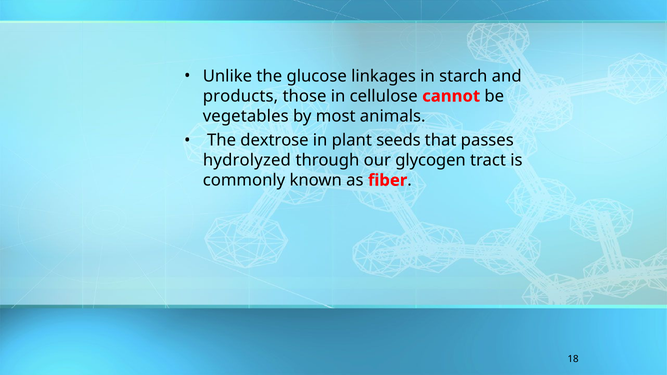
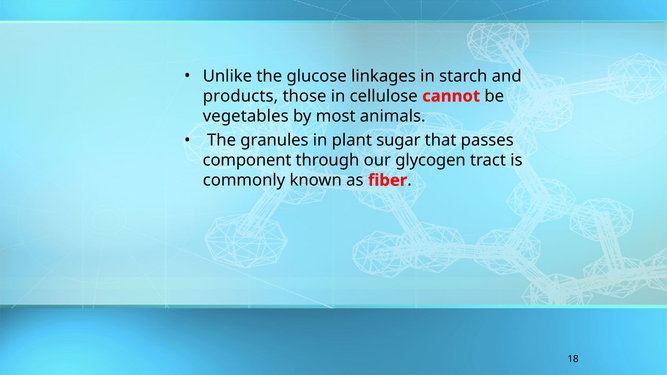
dextrose: dextrose -> granules (274, 140)
seeds: seeds -> sugar (398, 140)
hydrolyzed: hydrolyzed -> component (247, 160)
